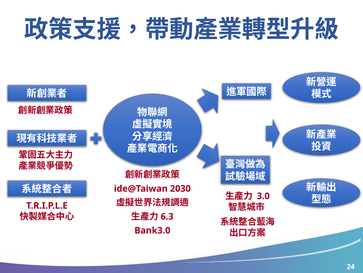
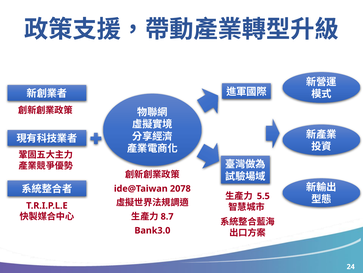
2030: 2030 -> 2078 (180, 188)
3.0: 3.0 -> 5.5 (263, 196)
6.3: 6.3 -> 8.7 (167, 216)
